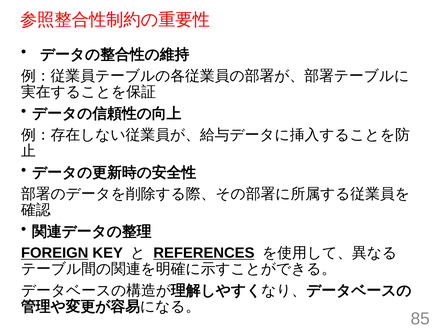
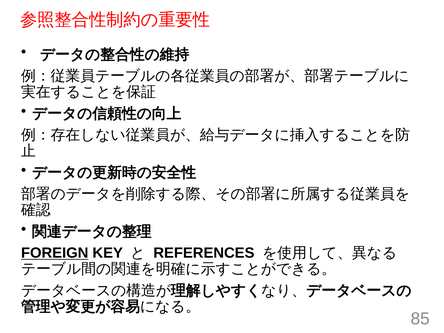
REFERENCES underline: present -> none (204, 253)
